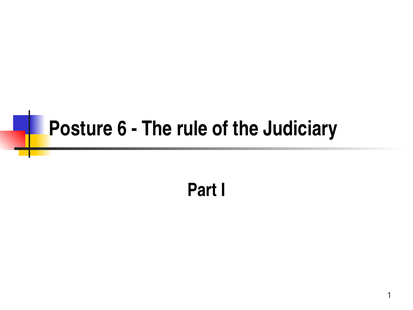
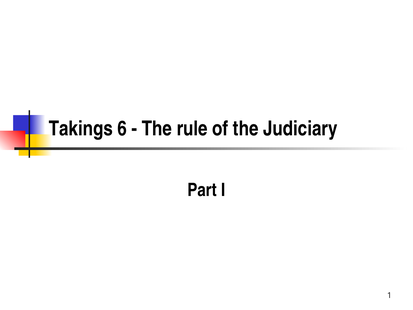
Posture: Posture -> Takings (81, 129)
